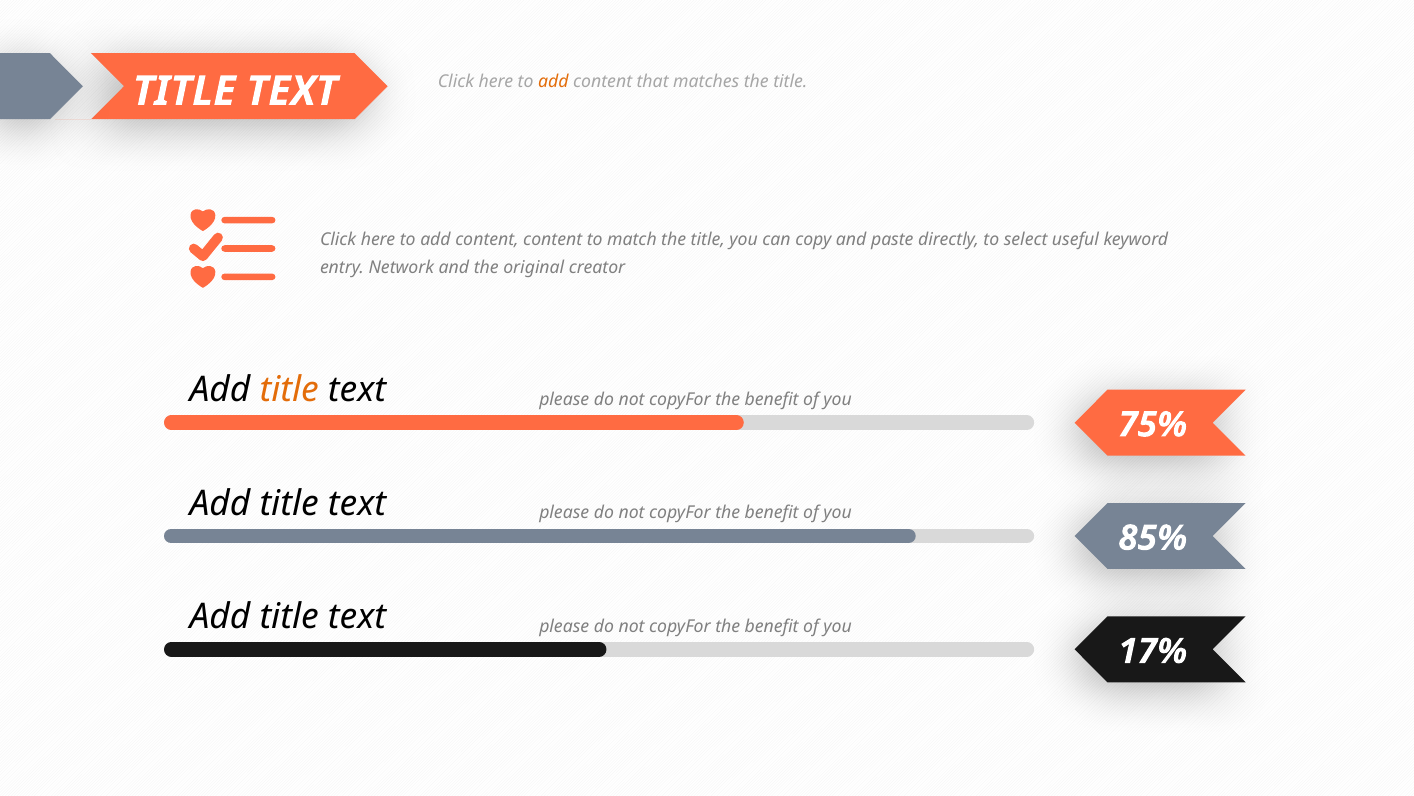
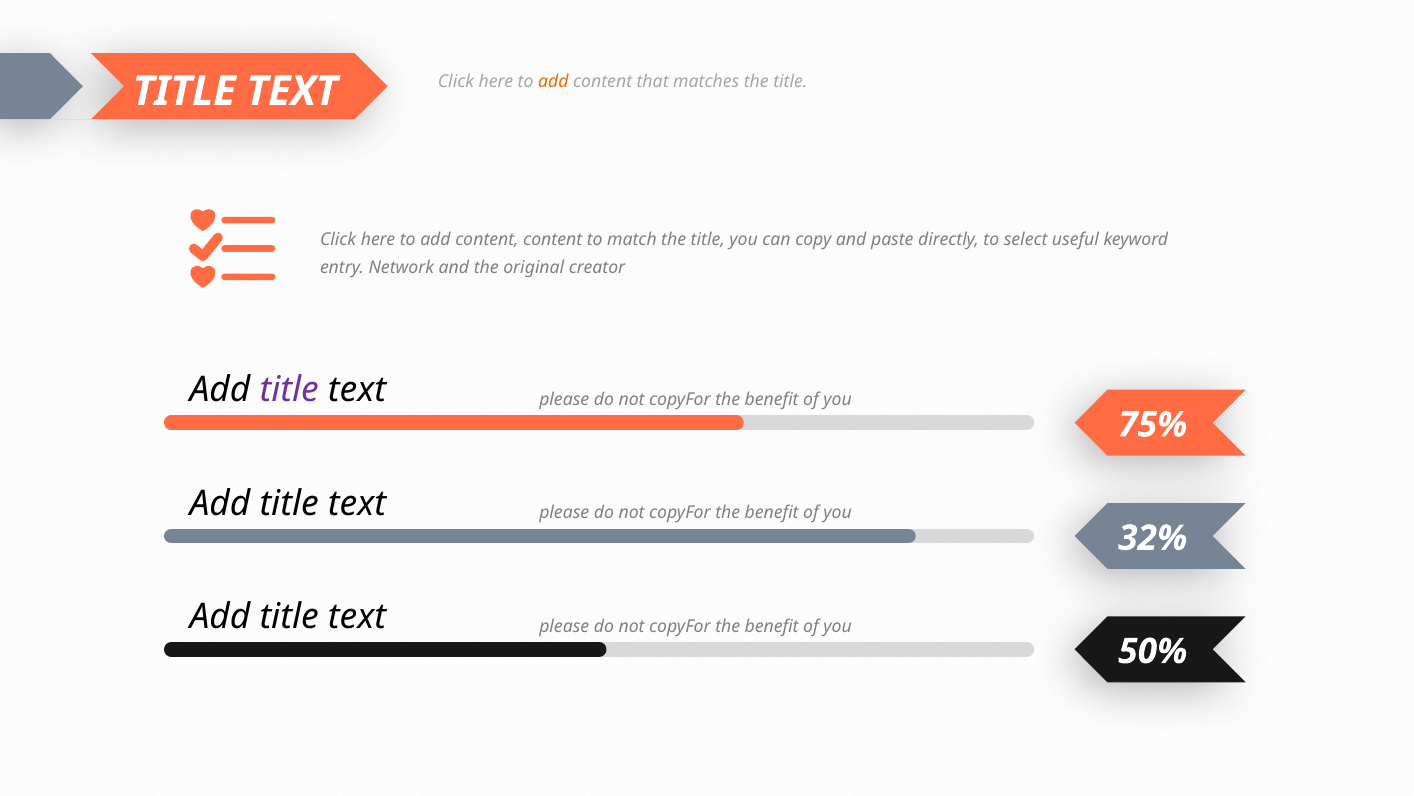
title colour: orange -> purple (289, 390)
85%: 85% -> 32% (1153, 538)
17%: 17% -> 50% (1153, 651)
